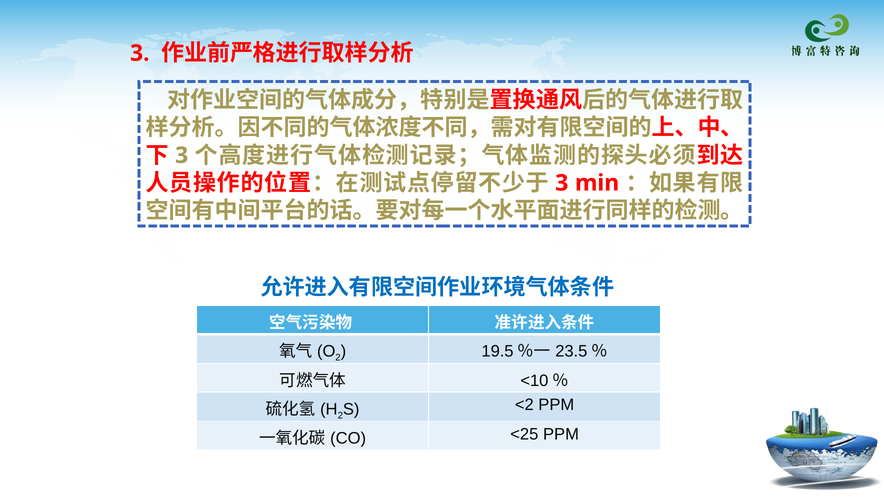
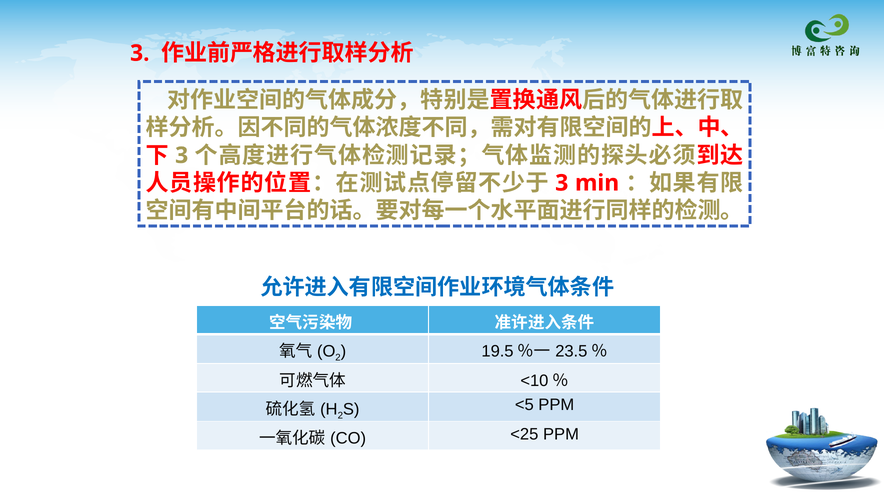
<2: <2 -> <5 (524, 405)
